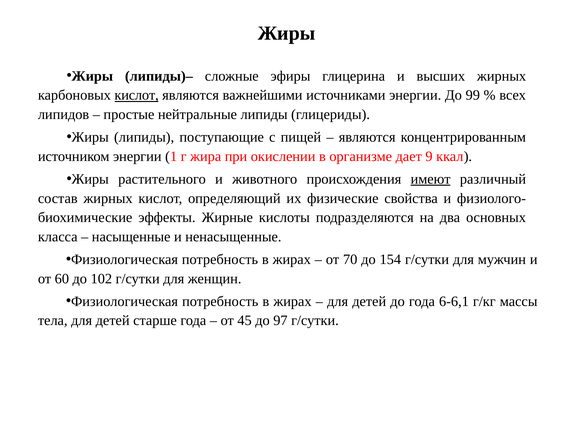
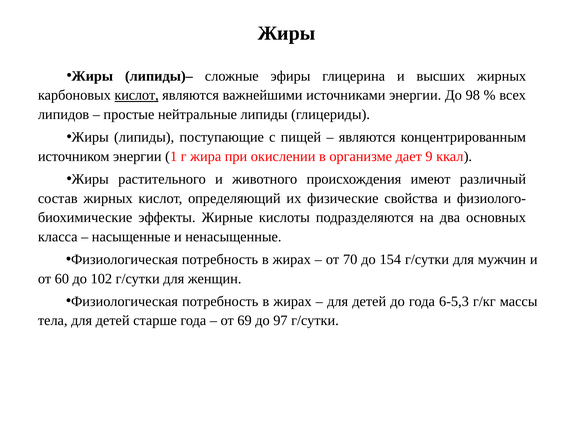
99: 99 -> 98 (473, 95)
имеют underline: present -> none (431, 179)
6-6,1: 6-6,1 -> 6-5,3 (454, 301)
45: 45 -> 69 (245, 320)
